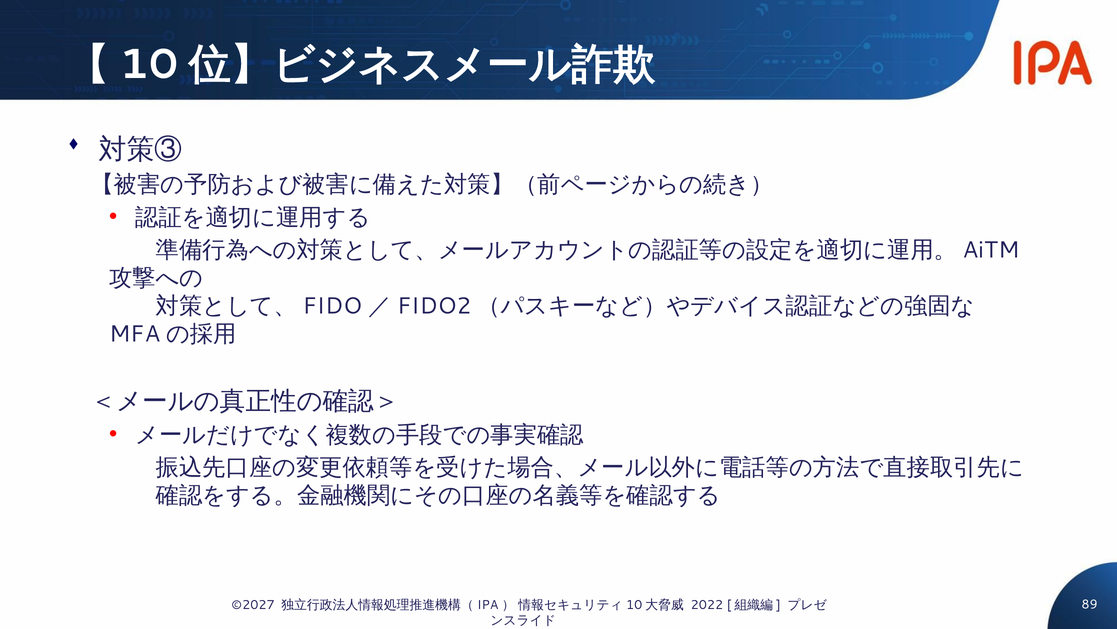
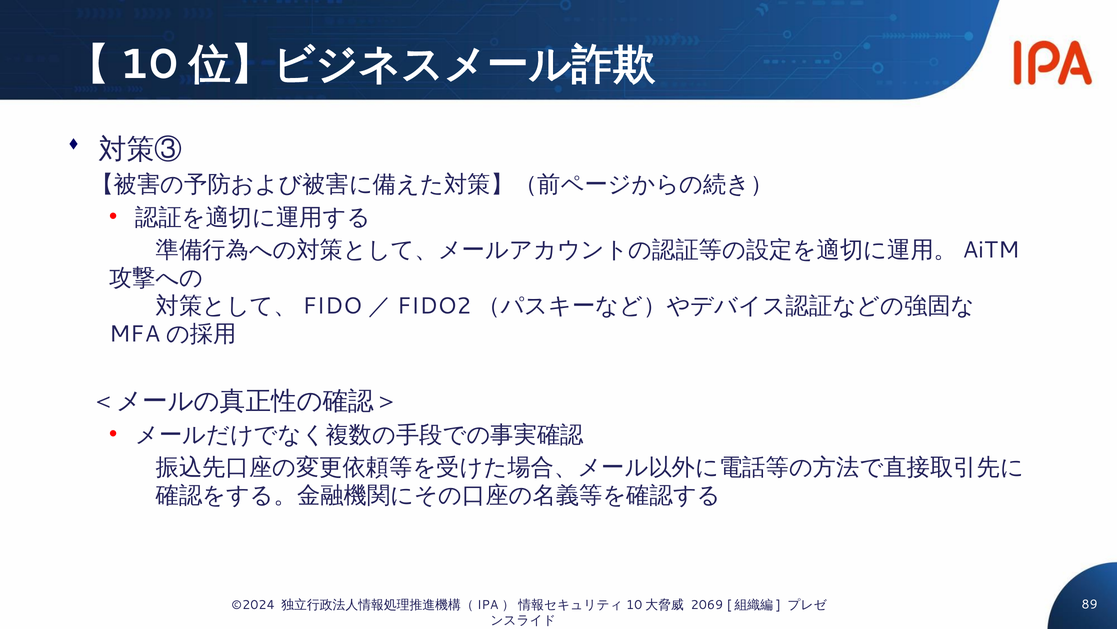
©2027: ©2027 -> ©2024 (253, 604)
2022: 2022 -> 2069 (707, 604)
